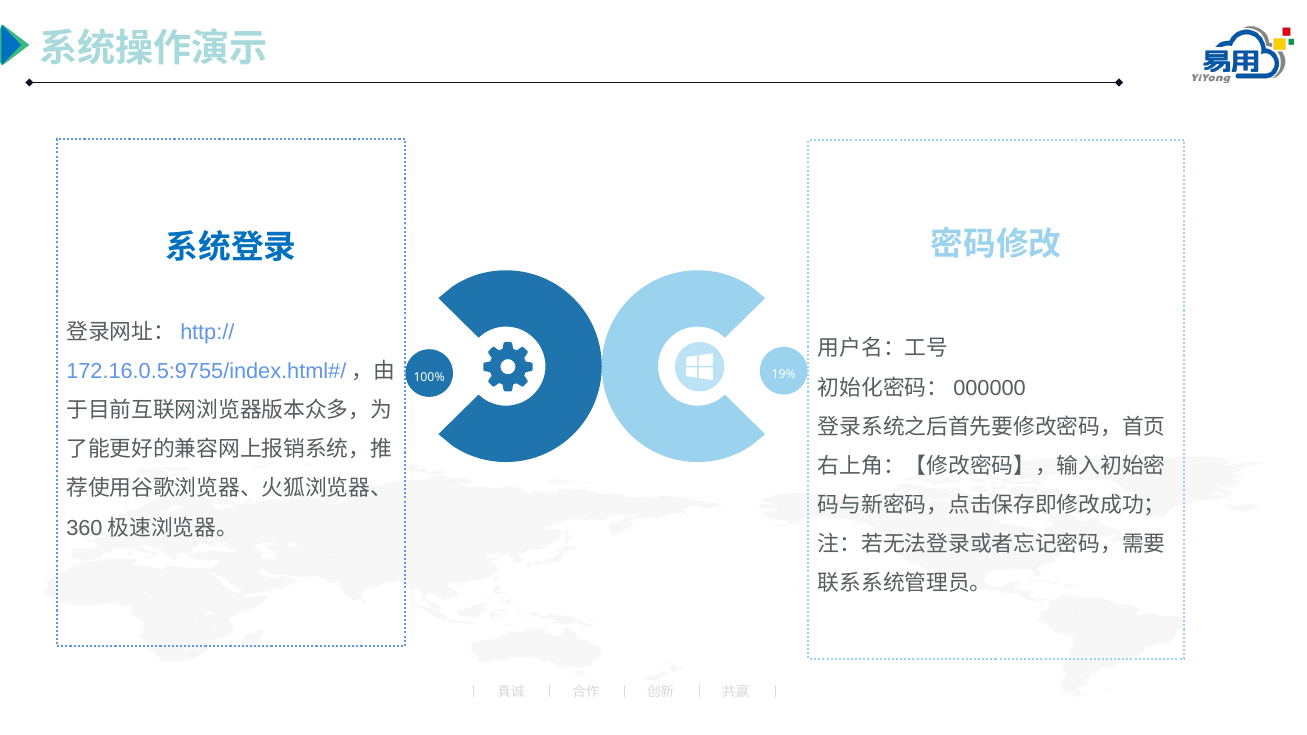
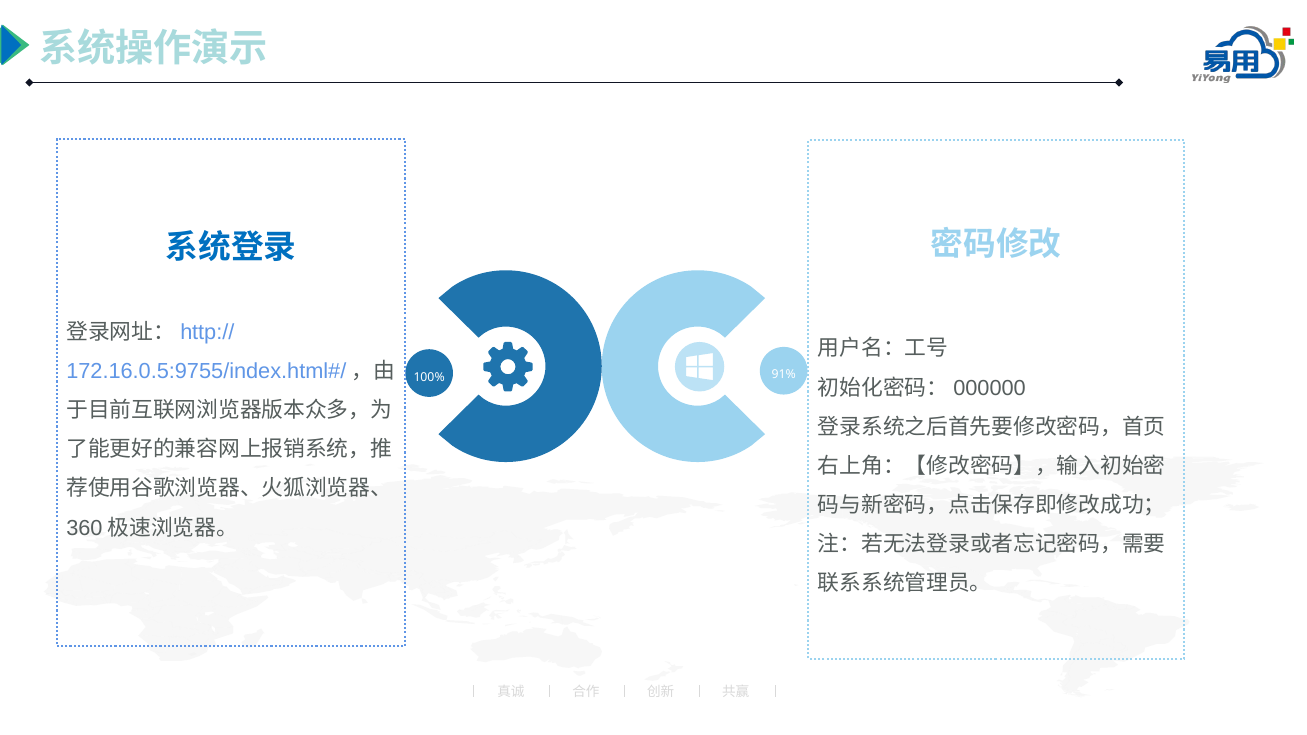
19%: 19% -> 91% (784, 375)
